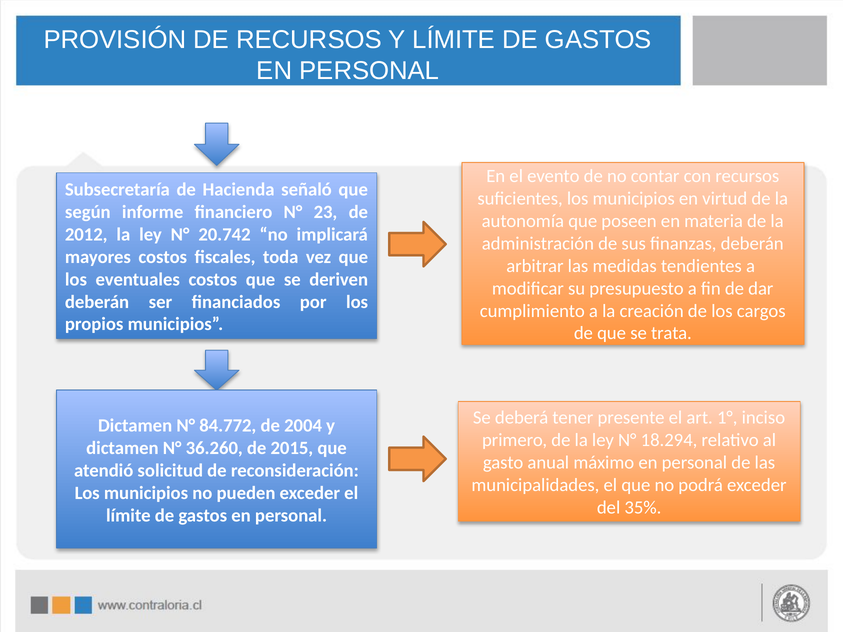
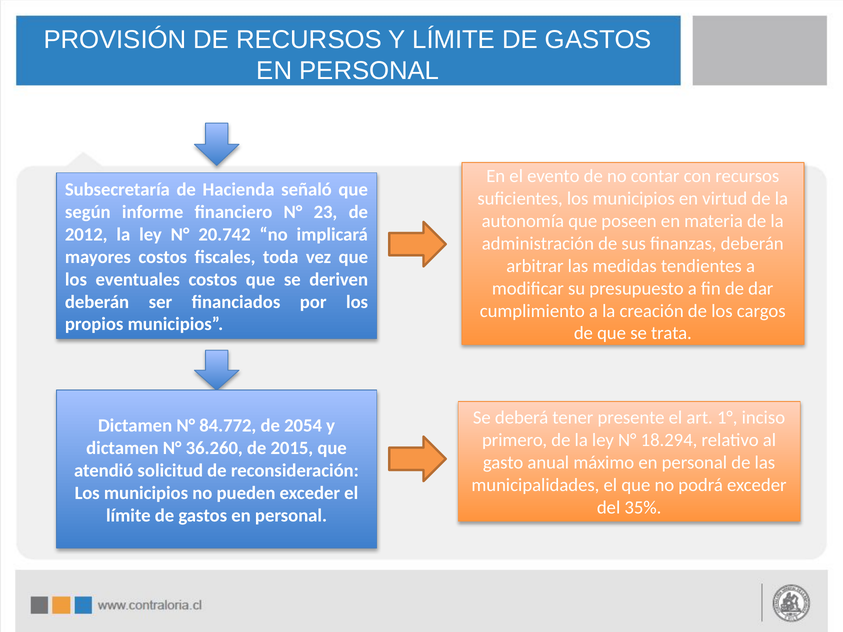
2004: 2004 -> 2054 (303, 426)
